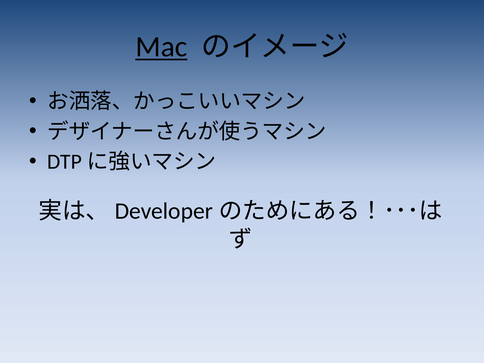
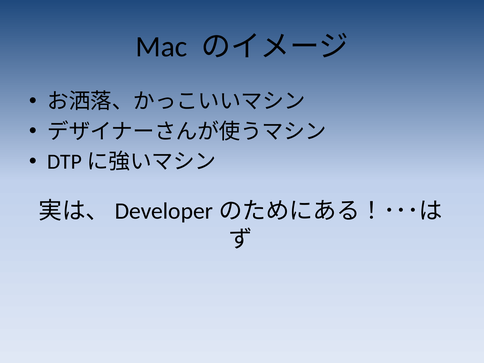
Mac underline: present -> none (161, 47)
